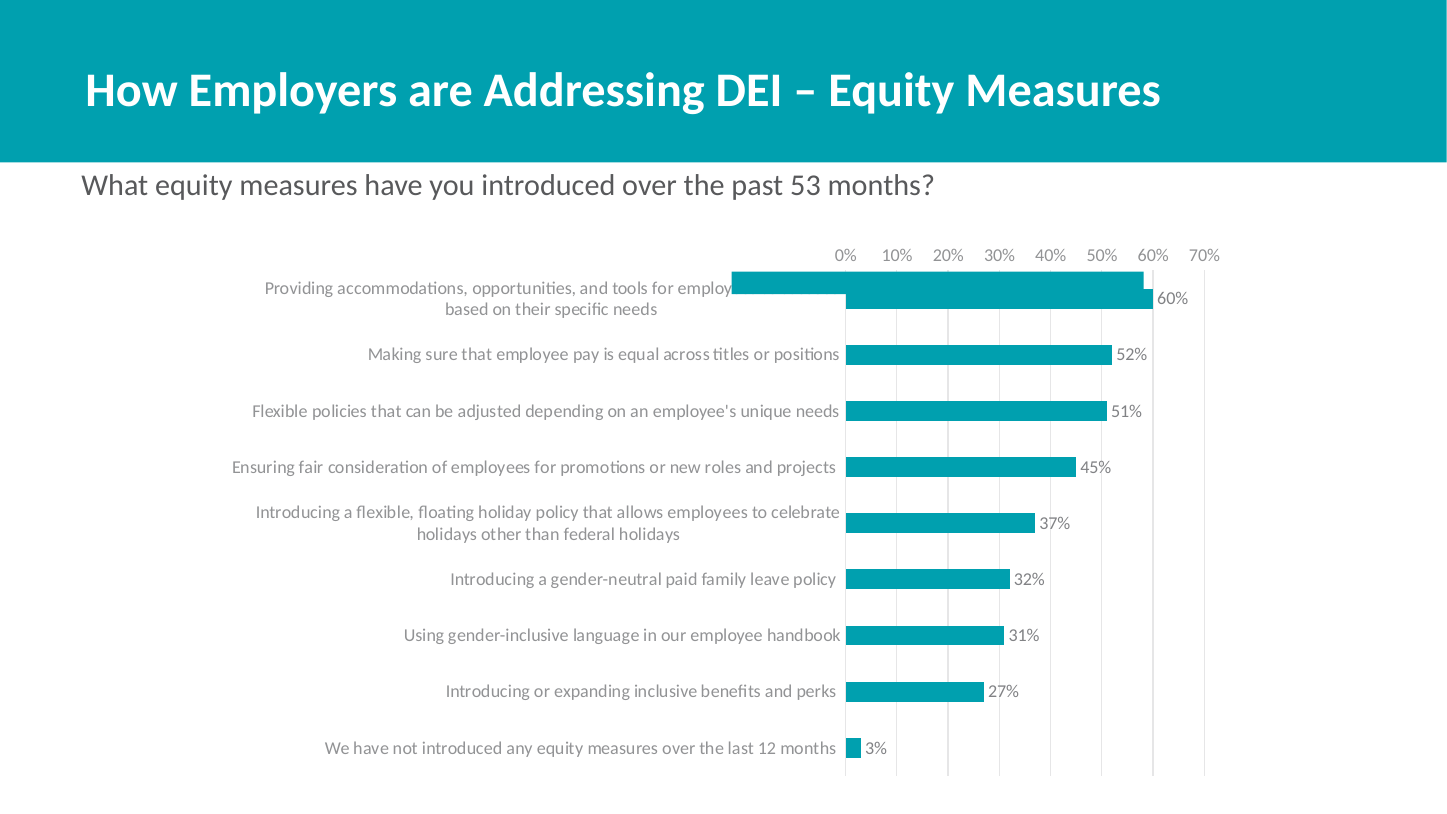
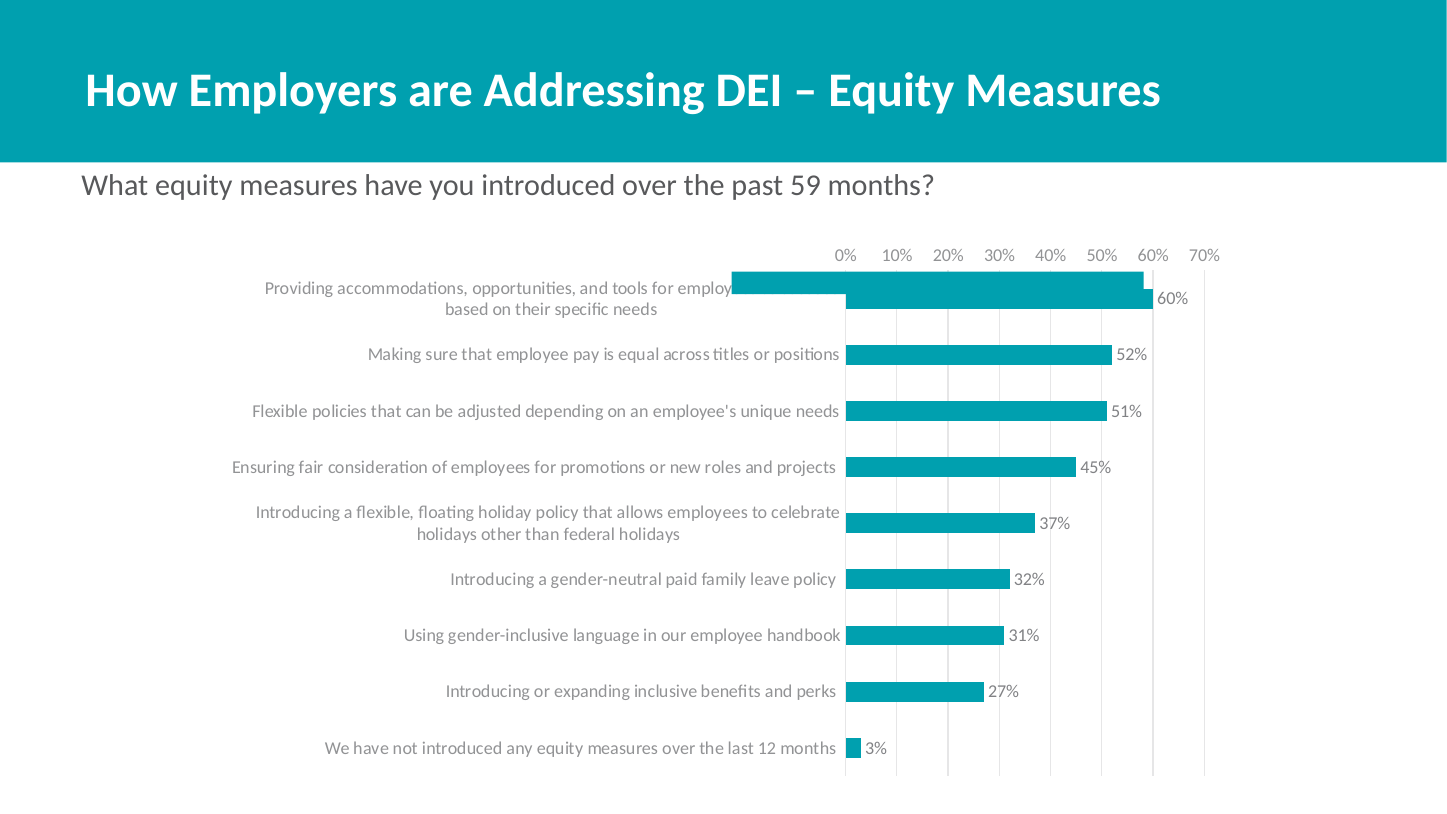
53: 53 -> 59 (805, 186)
